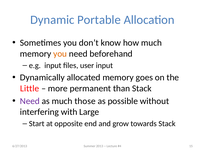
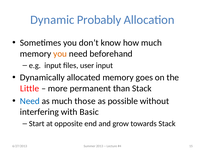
Portable: Portable -> Probably (99, 20)
Need colour: purple -> blue (30, 102)
Large: Large -> Basic (89, 113)
